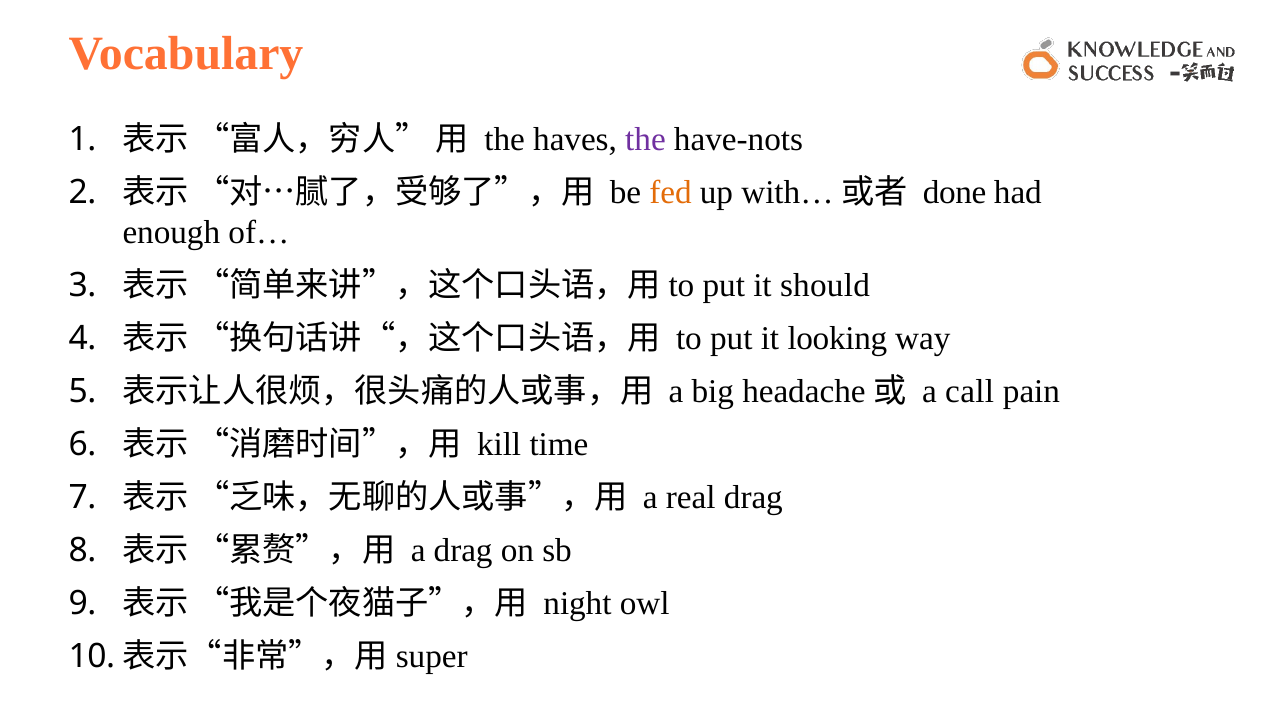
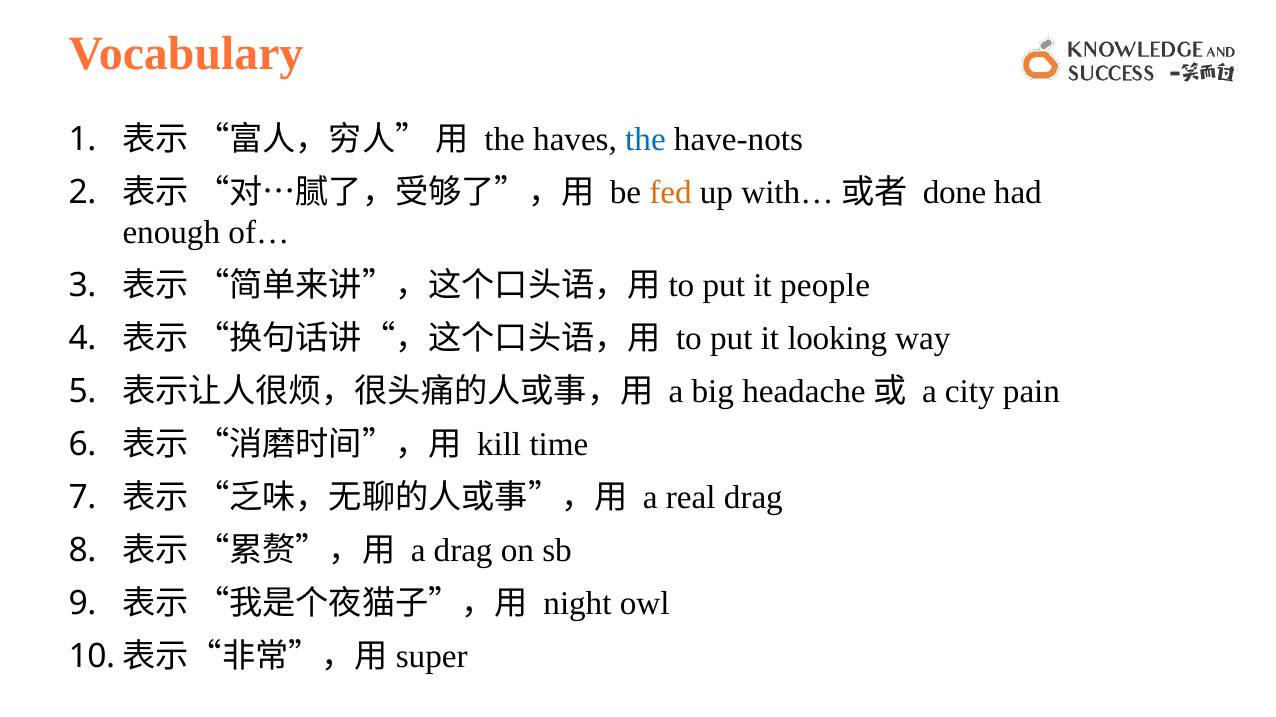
the colour: purple -> blue (645, 139)
should: should -> people (825, 286)
call: call -> city (970, 392)
